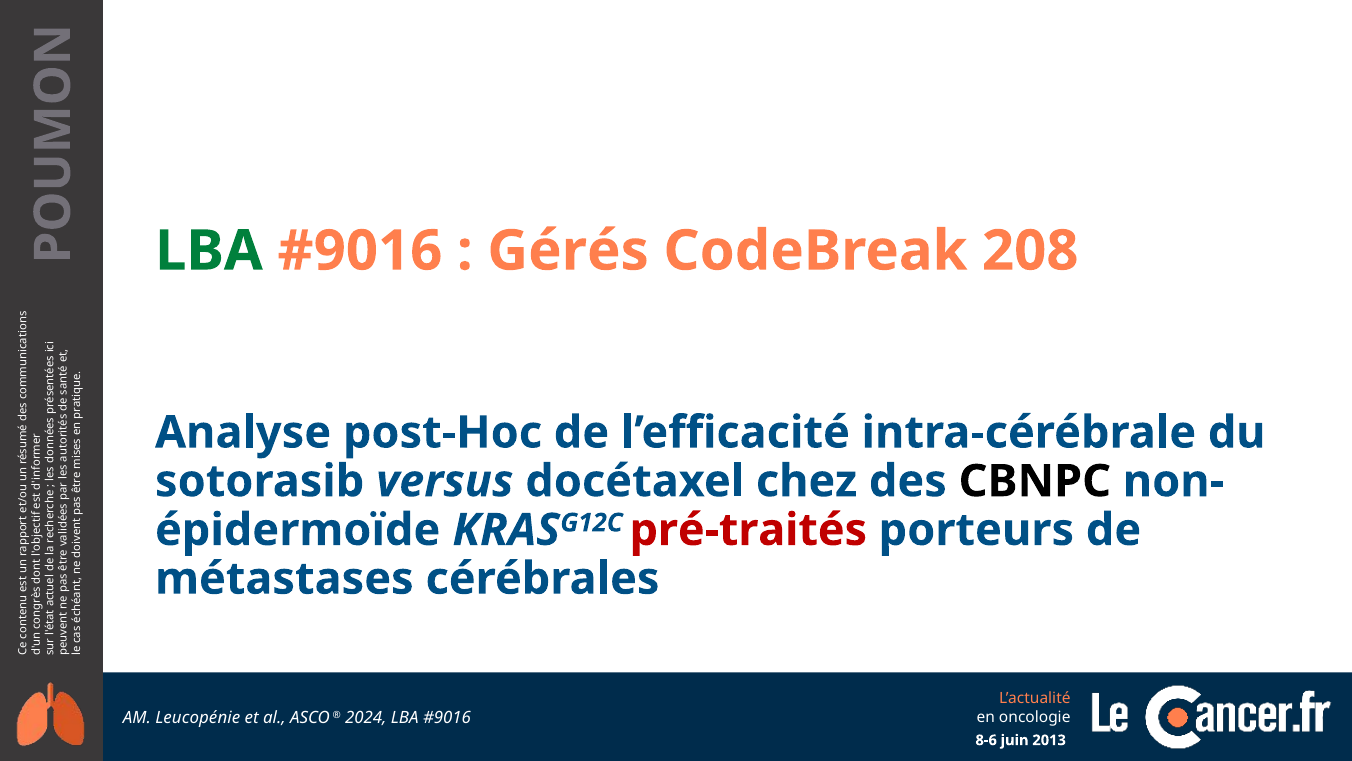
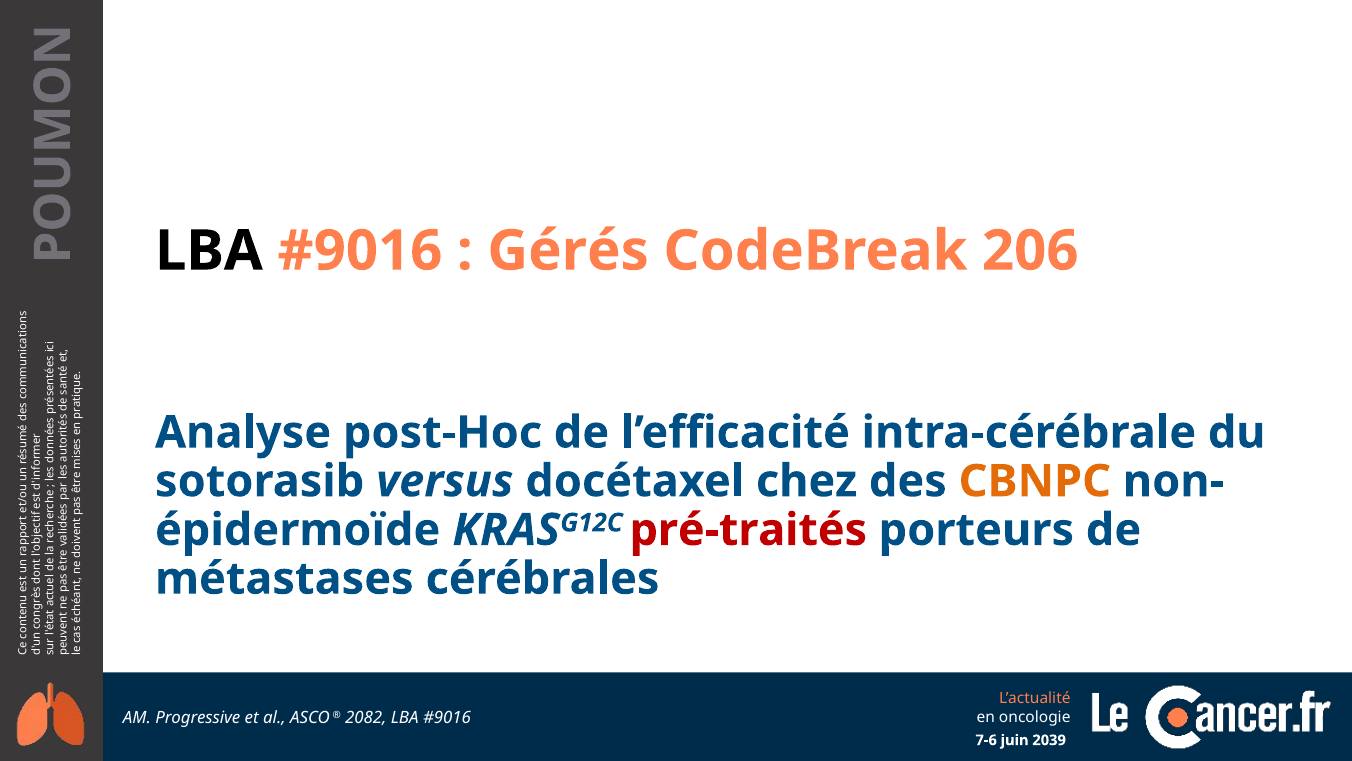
LBA colour: green -> black (209, 251)
208: 208 -> 206 (1030, 251)
CBNPC colour: black -> orange (1035, 481)
Leucopénie: Leucopénie -> Progressive (198, 717)
2024: 2024 -> 2082 (366, 717)
8-6: 8-6 -> 7-6 (986, 740)
2013: 2013 -> 2039 (1049, 740)
